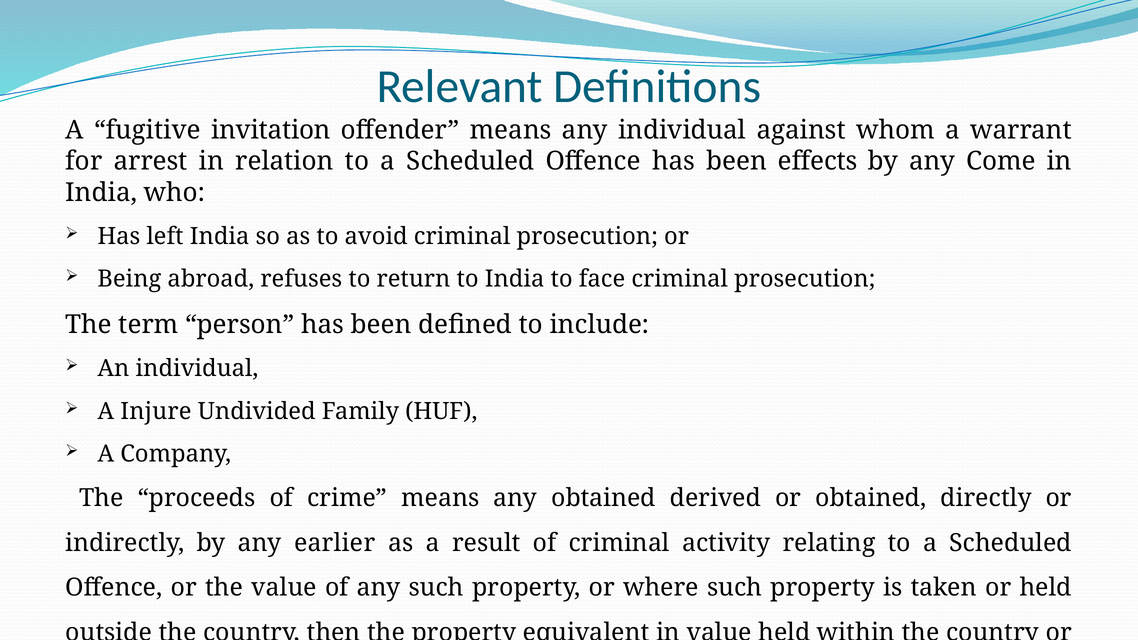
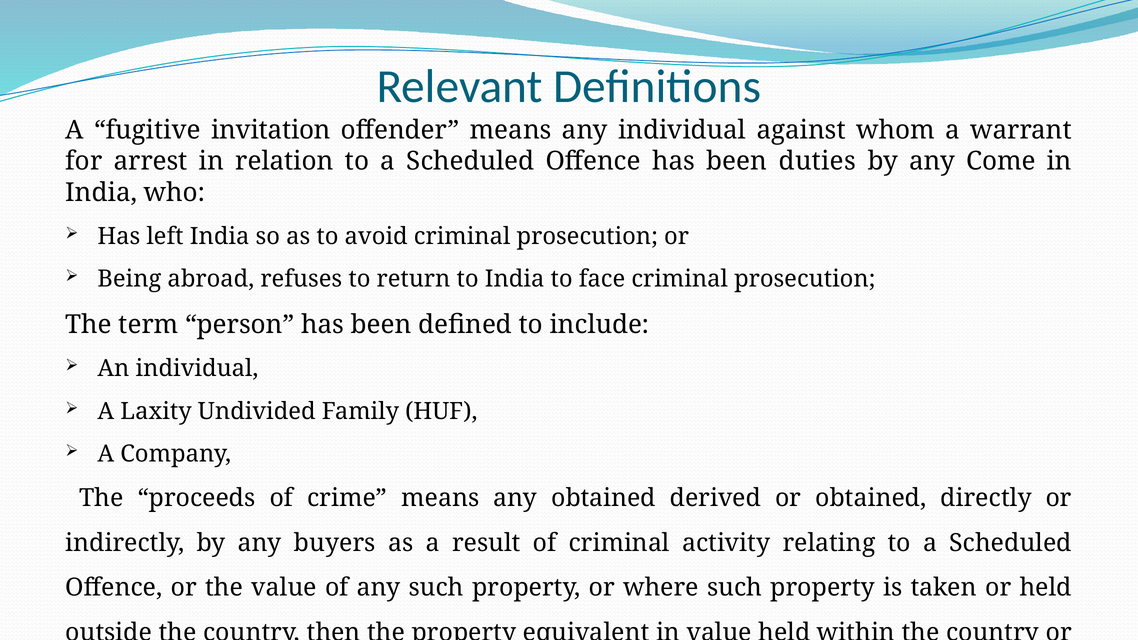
effects: effects -> duties (817, 161)
Injure: Injure -> Laxity (156, 411)
earlier: earlier -> buyers (335, 543)
